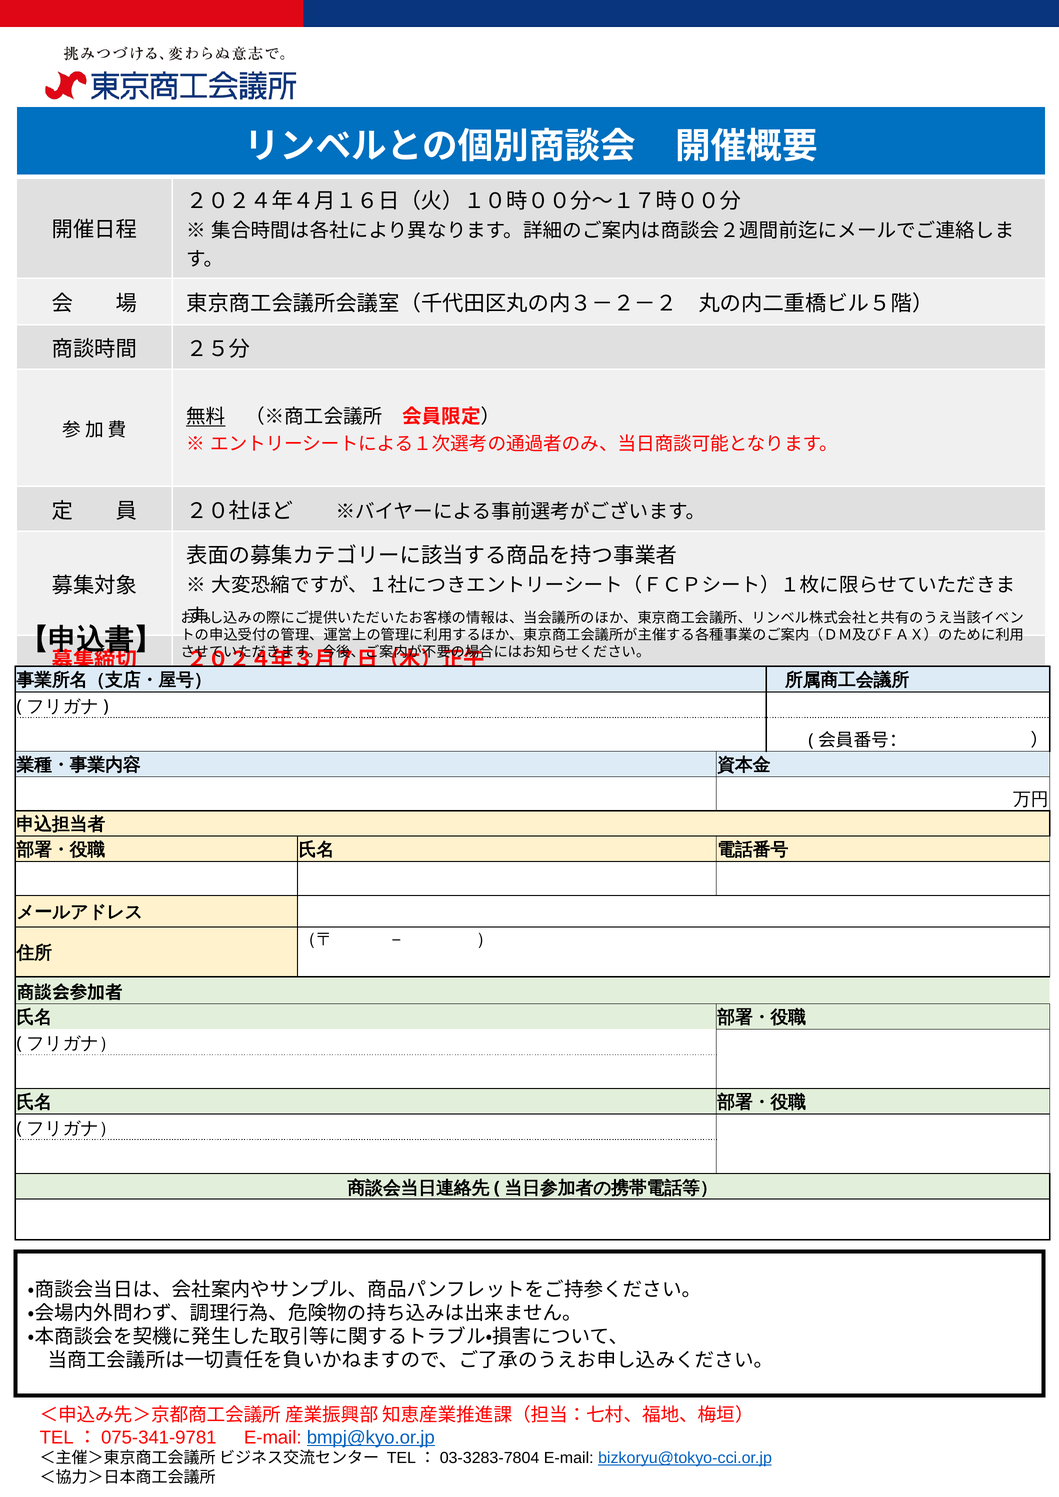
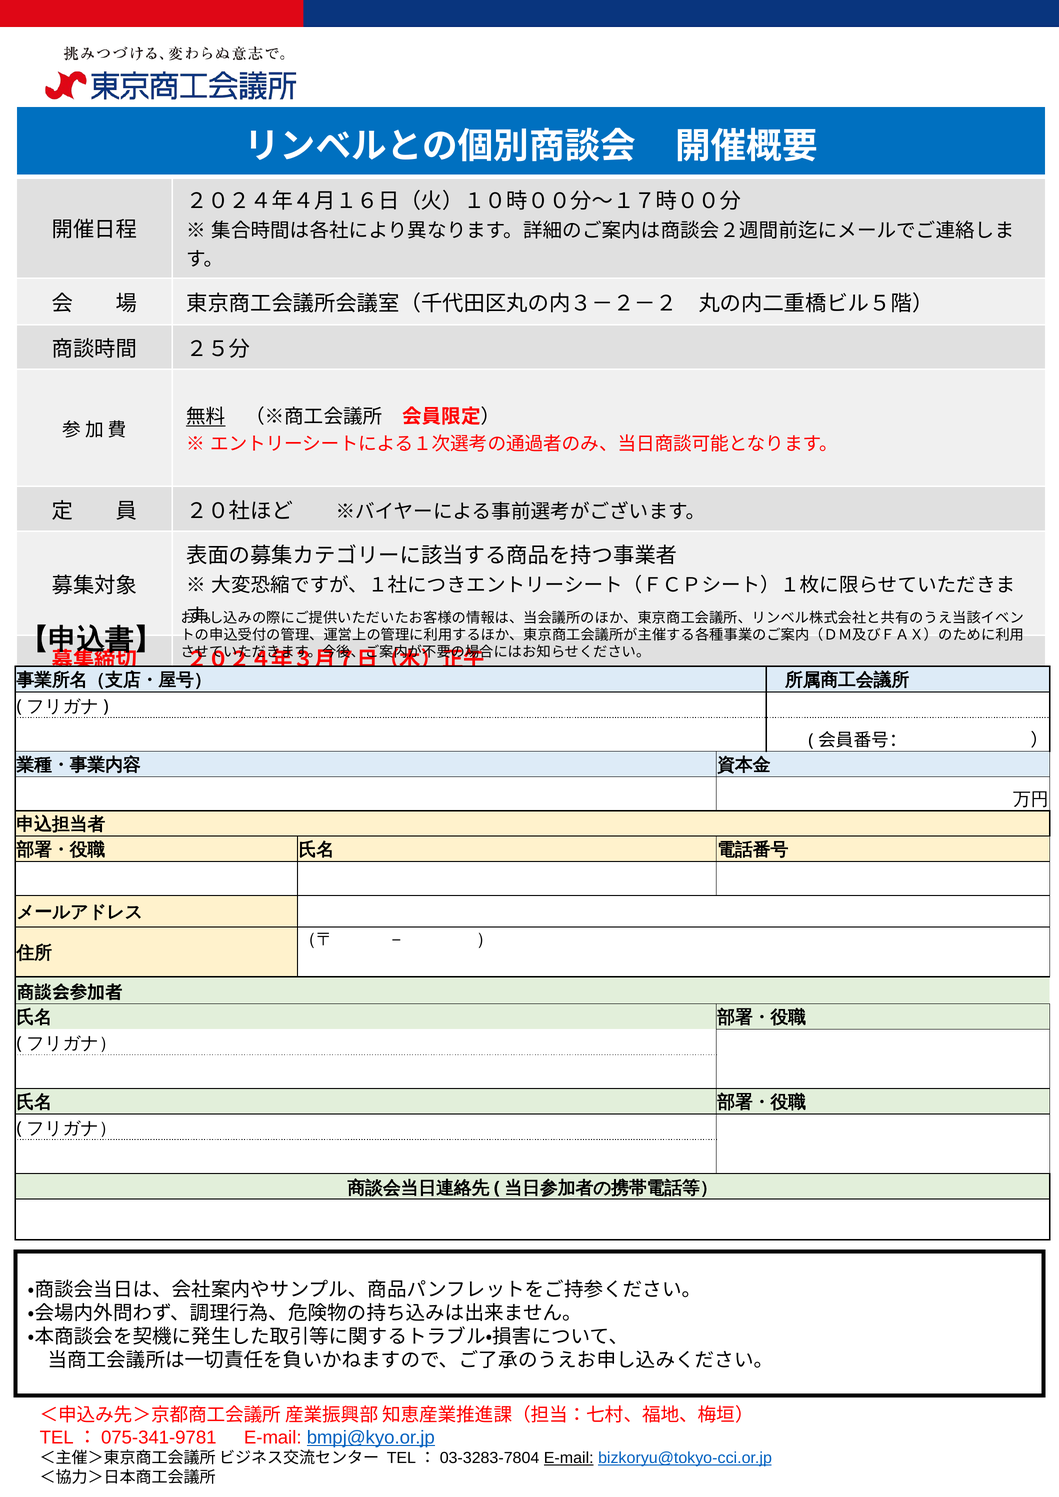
E-mail underline: none -> present (569, 1459)
